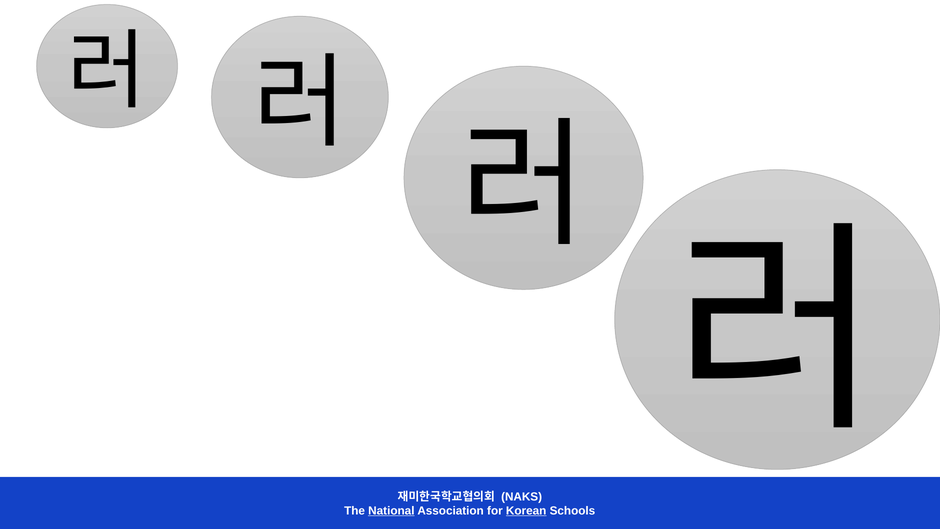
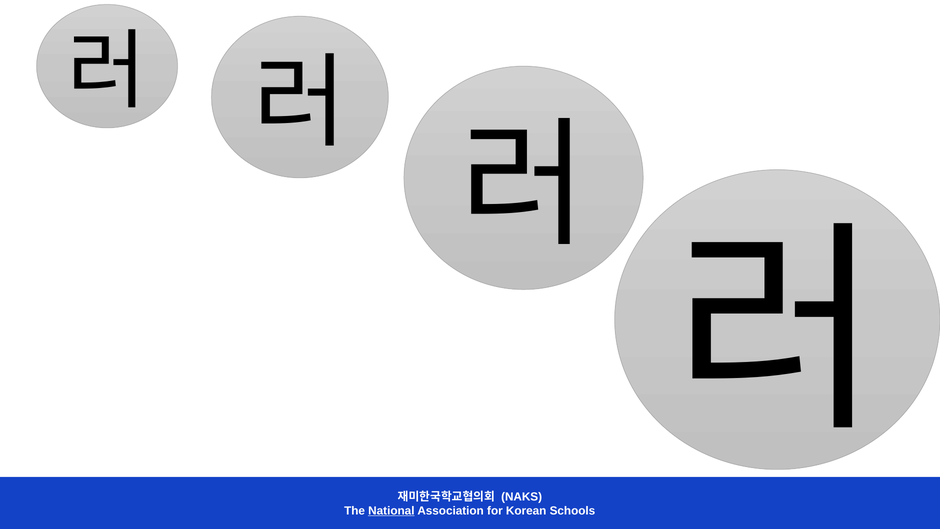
Korean underline: present -> none (526, 511)
